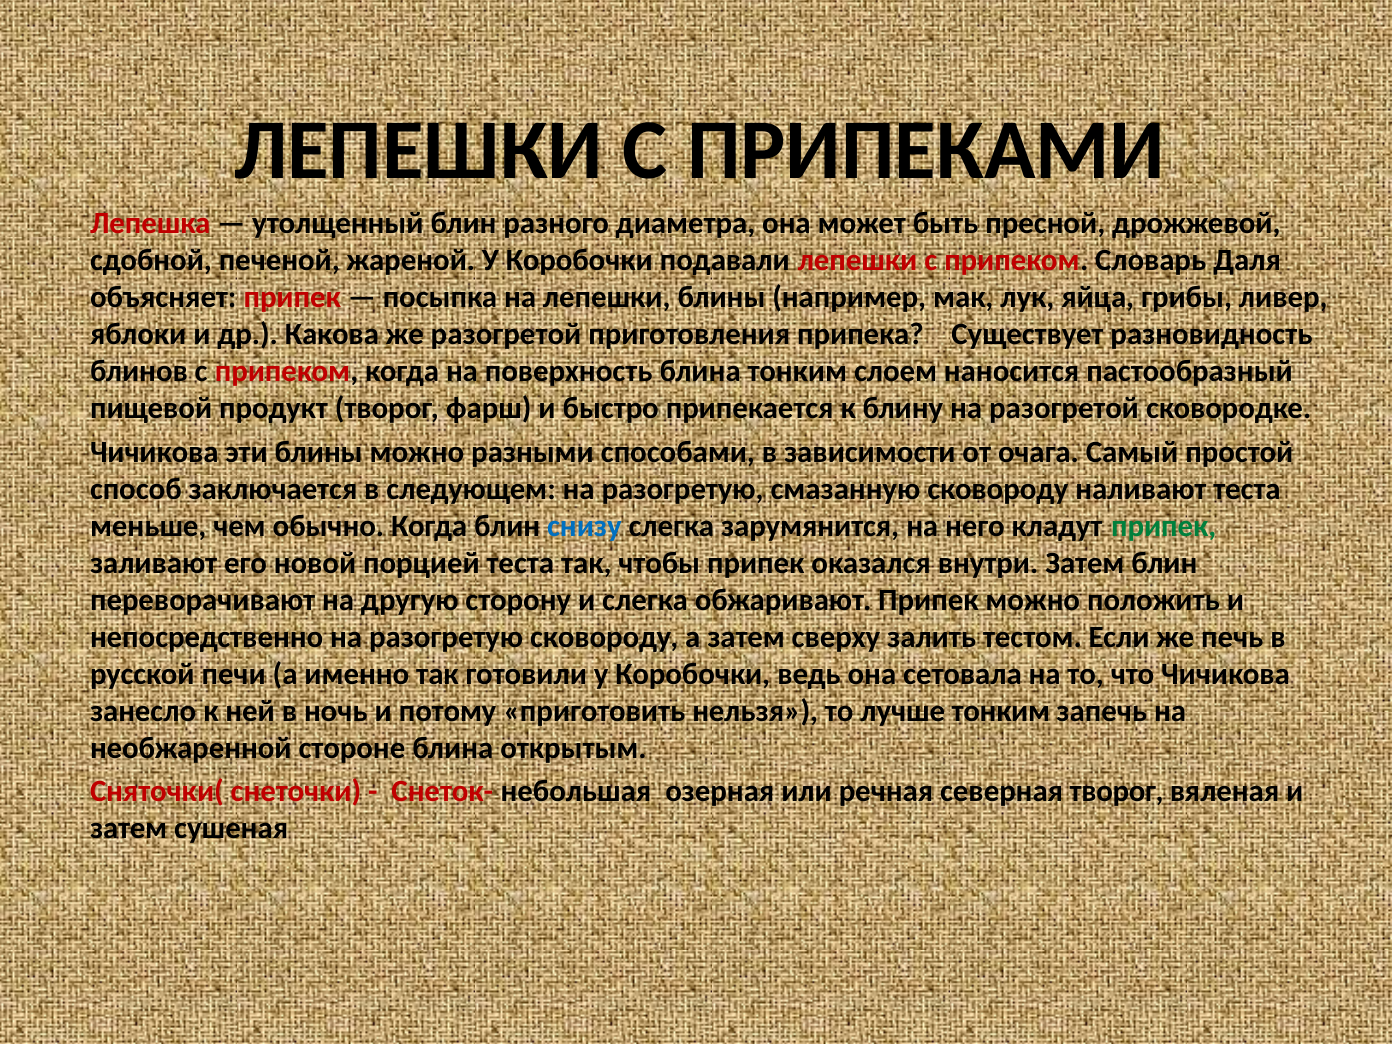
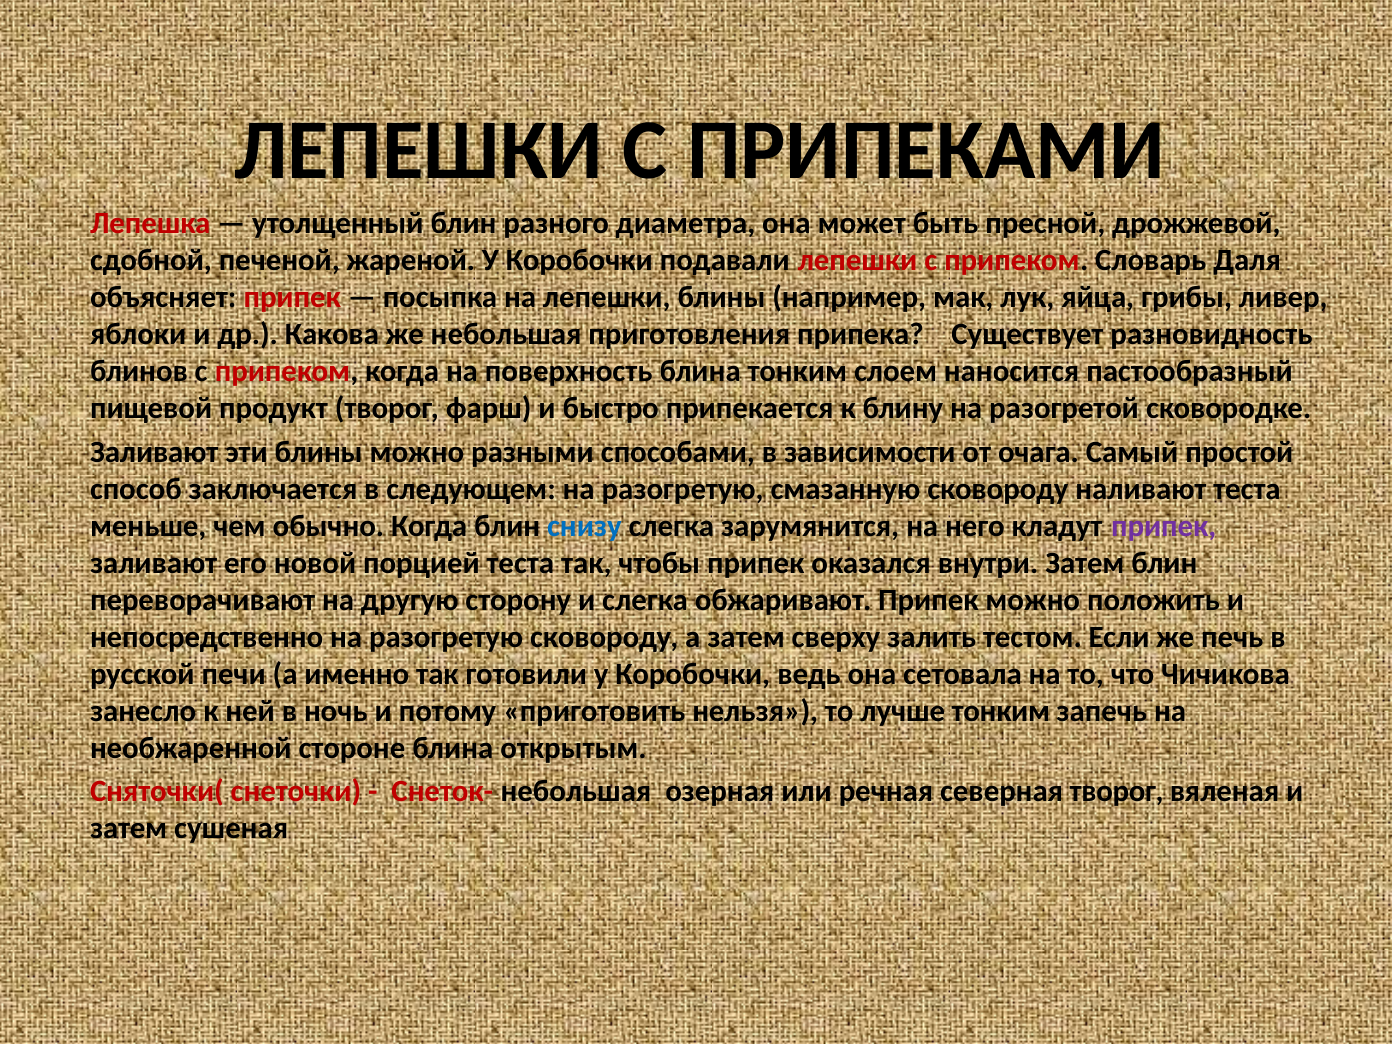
же разогретой: разогретой -> небольшая (506, 335)
Чичикова: Чичикова -> Заливают (154, 452)
припек colour: green -> purple (1164, 526)
